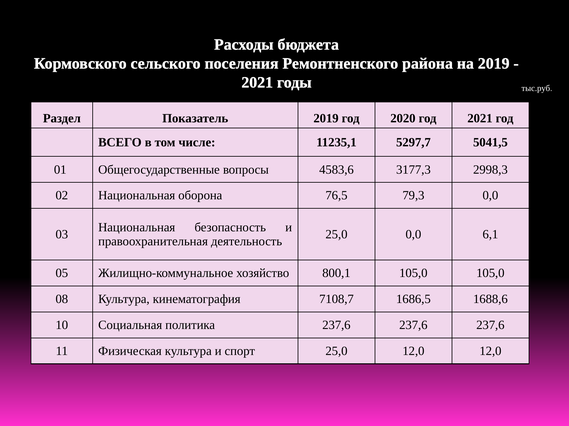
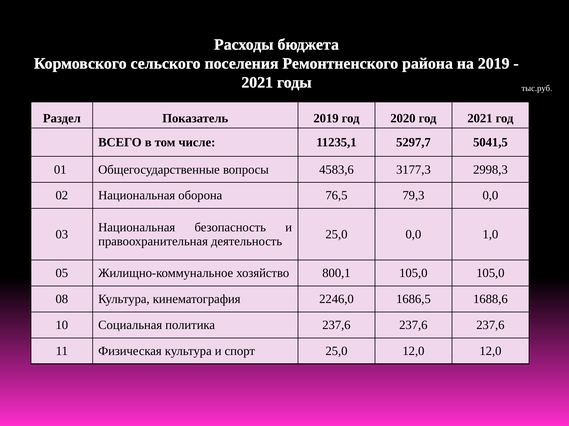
6,1: 6,1 -> 1,0 (490, 235)
7108,7: 7108,7 -> 2246,0 (336, 300)
